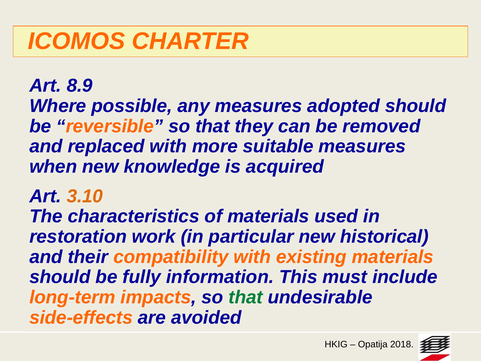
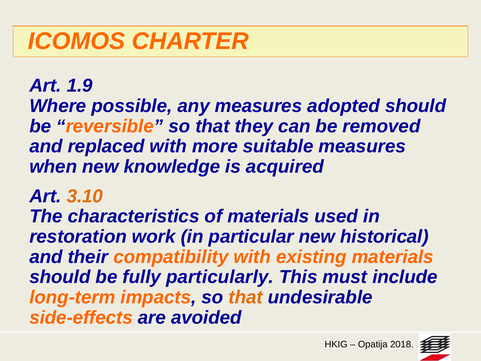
8.9: 8.9 -> 1.9 (80, 86)
information: information -> particularly (220, 277)
that colour: green -> orange (246, 297)
